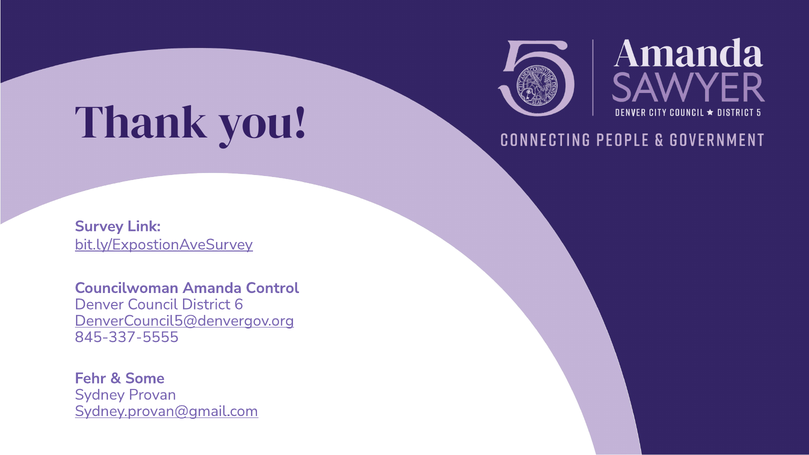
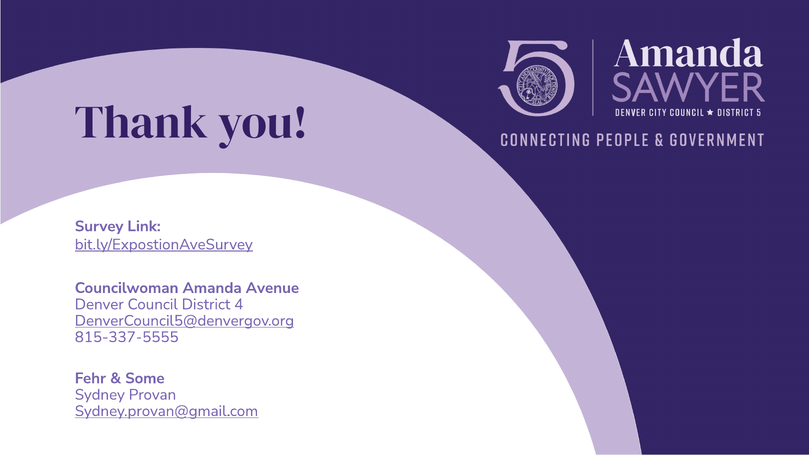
Control: Control -> Avenue (272, 288)
6: 6 -> 4 (239, 304)
845-337-5555: 845-337-5555 -> 815-337-5555 (127, 337)
